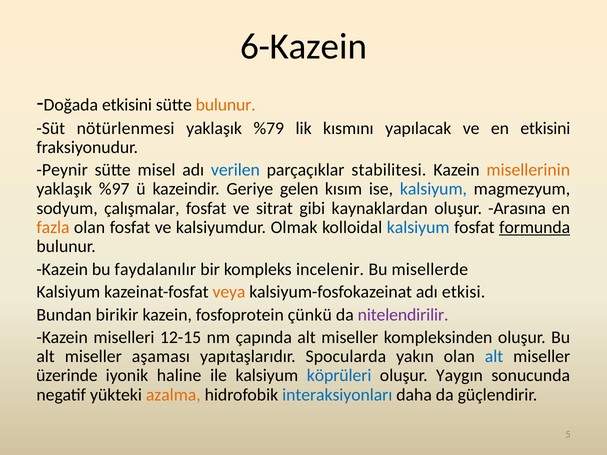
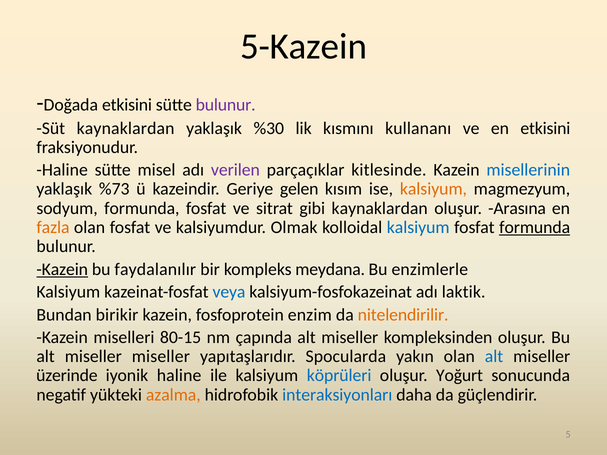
6-Kazein: 6-Kazein -> 5-Kazein (303, 47)
bulunur colour: orange -> purple (226, 105)
Süt nötürlenmesi: nötürlenmesi -> kaynaklardan (126, 128)
%79: %79 -> %30 (269, 128)
yapılacak: yapılacak -> kullananı (418, 128)
Peynir: Peynir -> Haline (62, 170)
verilen colour: blue -> purple (235, 170)
stabilitesi: stabilitesi -> kitlesinde (389, 170)
misellerinin colour: orange -> blue (528, 170)
%97: %97 -> %73 (114, 189)
kalsiyum colour: blue -> orange (433, 189)
sodyum çalışmalar: çalışmalar -> formunda (142, 208)
Kazein underline: none -> present (62, 269)
incelenir: incelenir -> meydana (330, 269)
misellerde: misellerde -> enzimlerle (430, 269)
veya colour: orange -> blue (229, 292)
etkisi: etkisi -> laktik (464, 292)
çünkü: çünkü -> enzim (310, 315)
nitelendirilir colour: purple -> orange (403, 315)
12-15: 12-15 -> 80-15 (181, 338)
miseller aşaması: aşaması -> miseller (161, 357)
Yaygın: Yaygın -> Yoğurt (460, 376)
